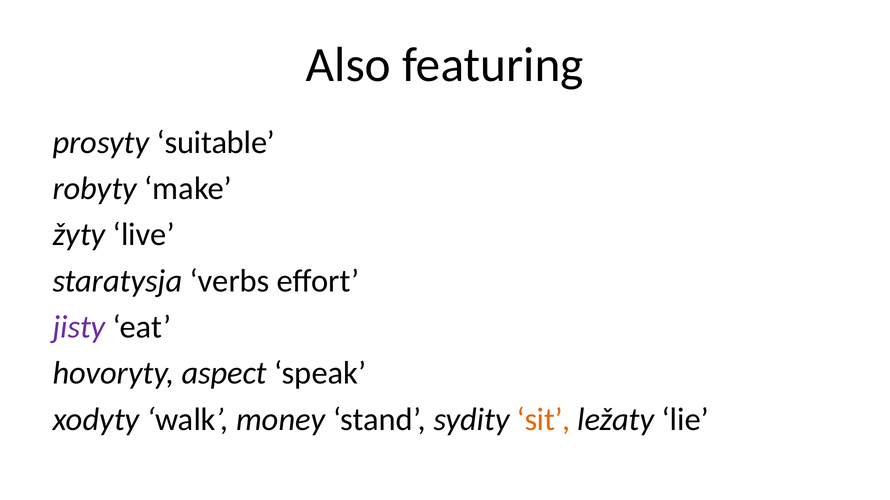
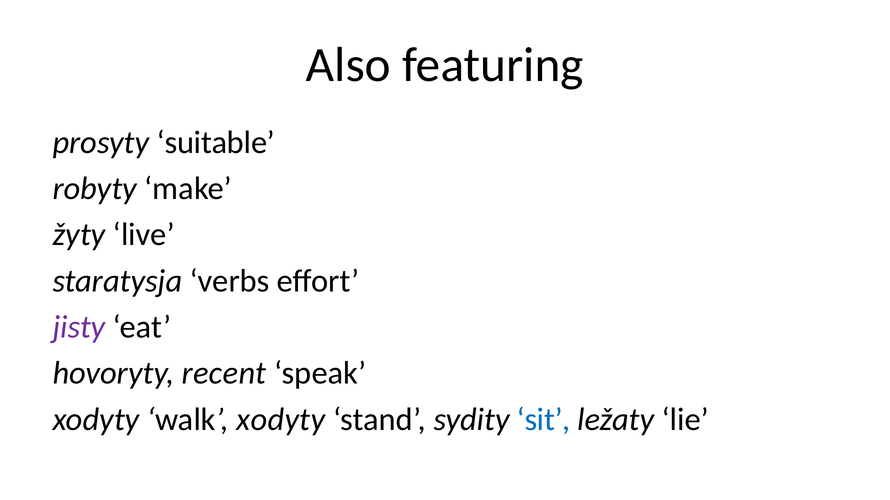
aspect: aspect -> recent (224, 374)
walk money: money -> xodyty (281, 420)
sit colour: orange -> blue (544, 420)
